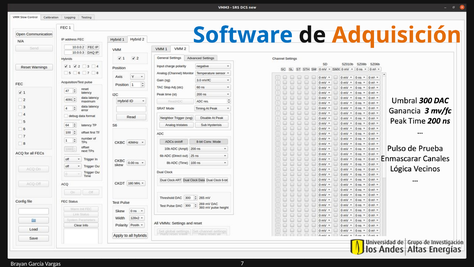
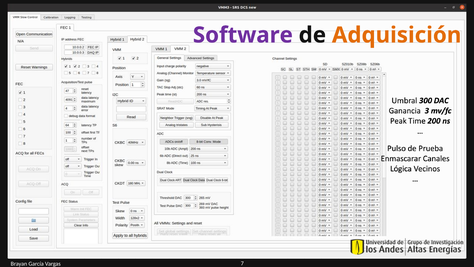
Software colour: blue -> purple (243, 35)
